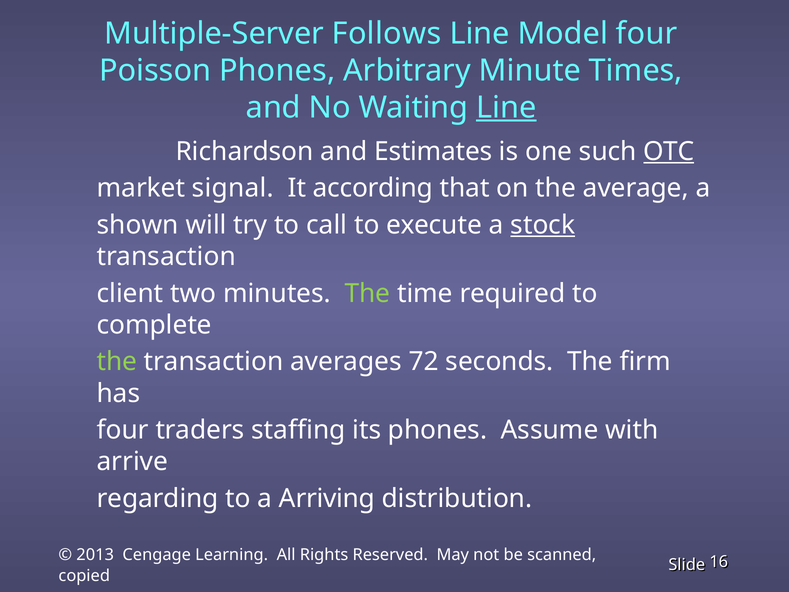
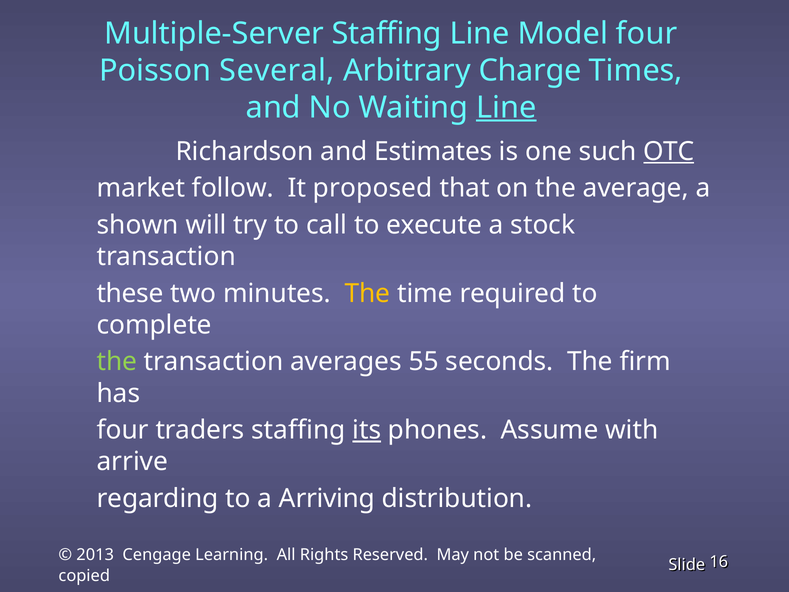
Multiple-Server Follows: Follows -> Staffing (387, 34)
Poisson Phones: Phones -> Several (277, 71)
Minute: Minute -> Charge (530, 71)
signal: signal -> follow (233, 188)
according: according -> proposed (373, 188)
stock underline: present -> none (543, 225)
client: client -> these (130, 293)
The colour: light green -> yellow (367, 293)
72: 72 -> 55 (424, 362)
its underline: none -> present (367, 430)
